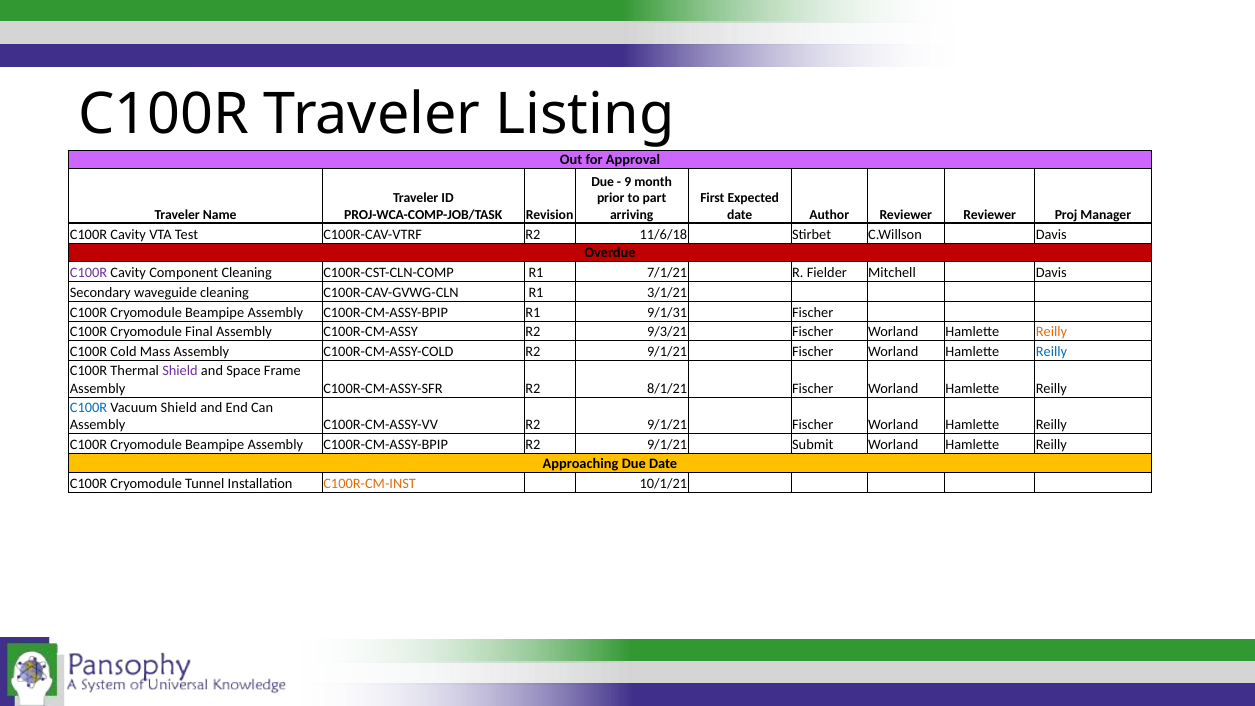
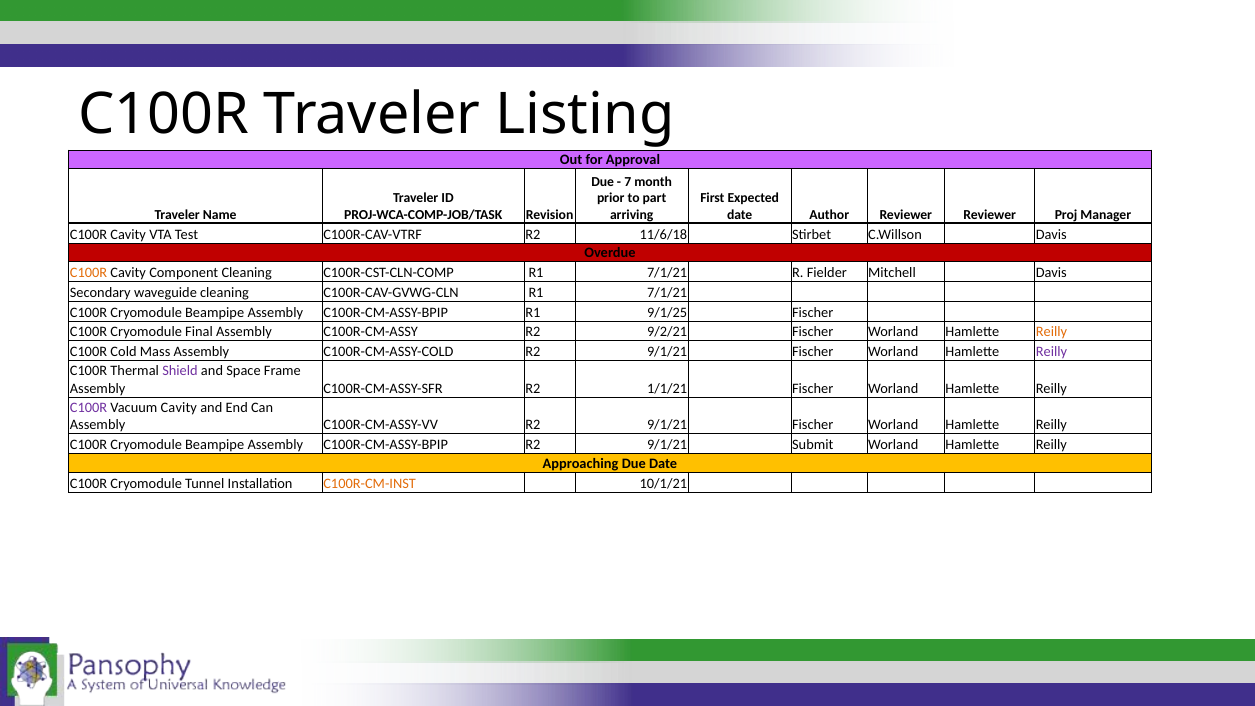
9: 9 -> 7 (628, 182)
C100R colour: purple -> orange (88, 273)
C100R-CAV-GVWG-CLN R1 3/1/21: 3/1/21 -> 7/1/21 (667, 293)
9/1/31: 9/1/31 -> 9/1/25 (667, 312)
9/3/21: 9/3/21 -> 9/2/21 (667, 332)
Reilly colour: blue -> purple (1051, 352)
8/1/21: 8/1/21 -> 1/1/21 (667, 388)
C100R colour: blue -> purple (88, 407)
Vacuum Shield: Shield -> Cavity (179, 407)
